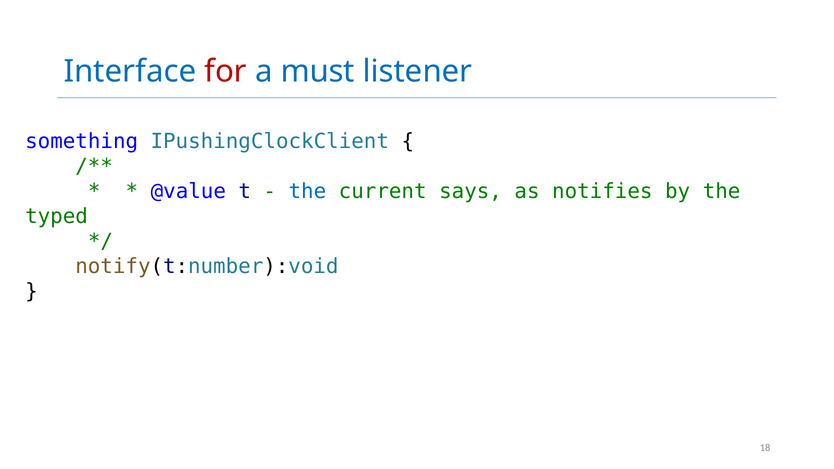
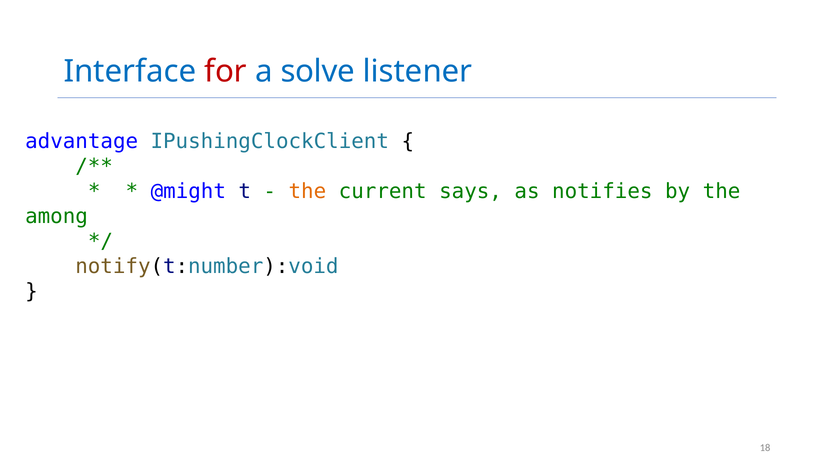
must: must -> solve (318, 72)
something: something -> advantage (82, 141)
@value: @value -> @might (188, 191)
the colour: blue -> orange (307, 191)
typed: typed -> among (57, 216)
